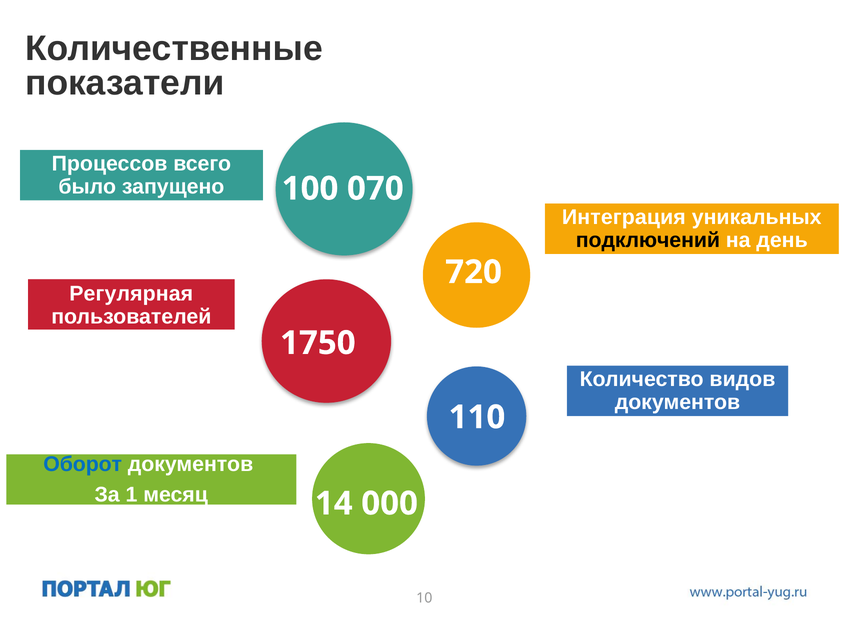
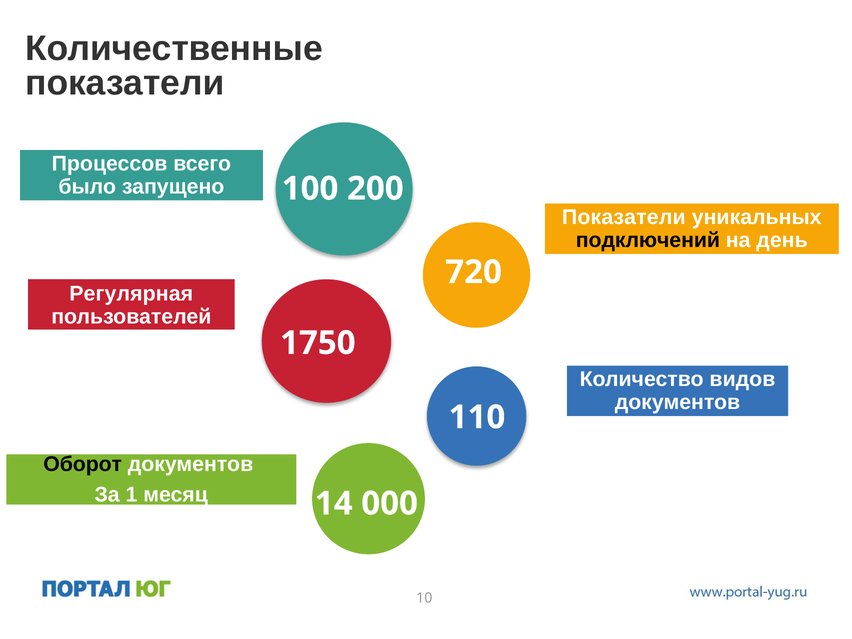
070: 070 -> 200 (375, 189)
Интеграция: Интеграция -> Показатели (624, 217)
Оборот colour: blue -> black (83, 464)
